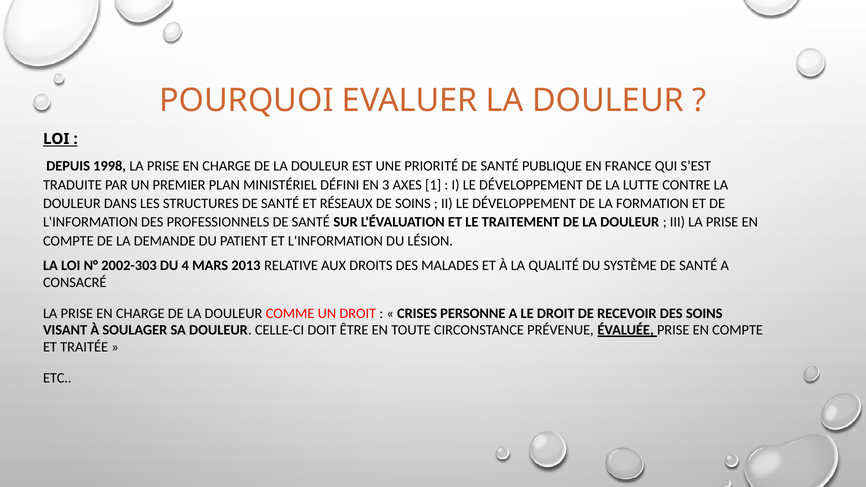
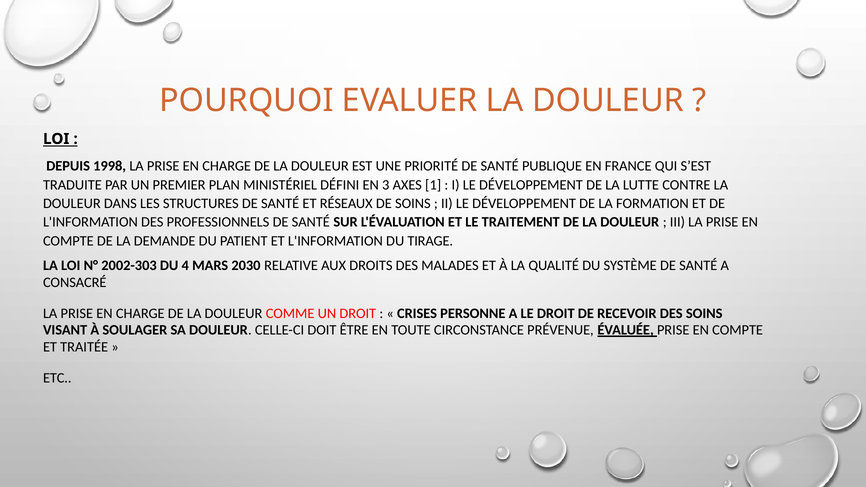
LÉSION: LÉSION -> TIRAGE (430, 241)
2013: 2013 -> 2030 (246, 266)
